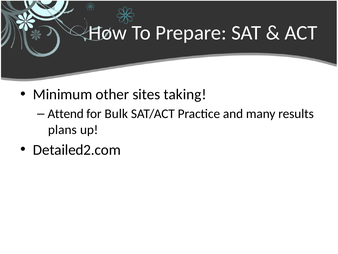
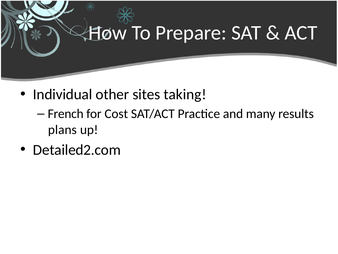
Minimum: Minimum -> Individual (63, 94)
Attend: Attend -> French (66, 114)
Bulk: Bulk -> Cost (116, 114)
